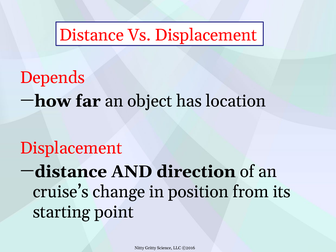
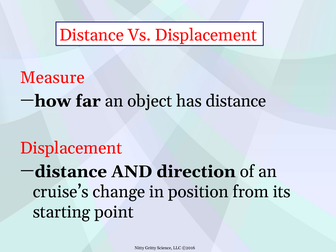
Depends: Depends -> Measure (52, 78)
has location: location -> distance (236, 101)
